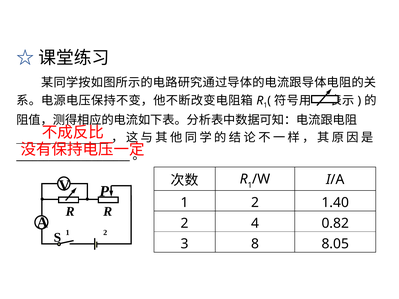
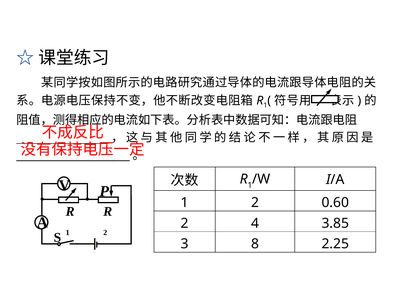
1.40: 1.40 -> 0.60 (335, 203)
0.82: 0.82 -> 3.85 (335, 223)
8.05: 8.05 -> 2.25 (335, 244)
